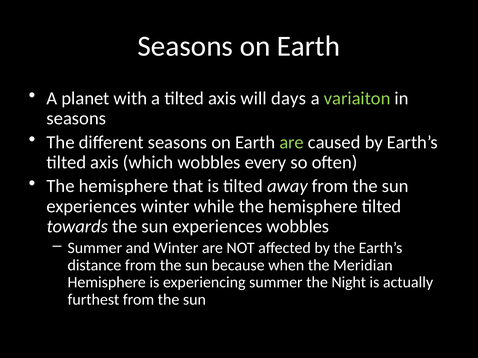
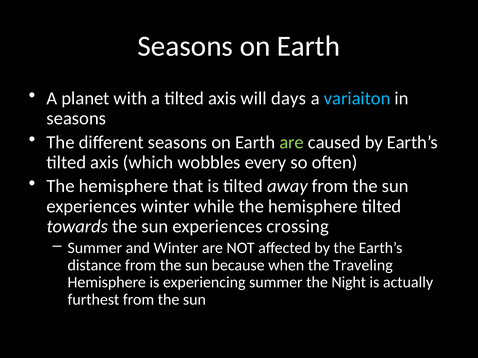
variaiton colour: light green -> light blue (357, 98)
experiences wobbles: wobbles -> crossing (298, 227)
Meridian: Meridian -> Traveling (363, 265)
